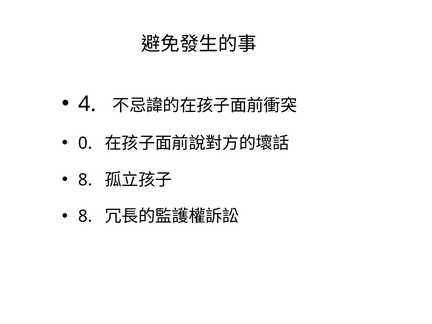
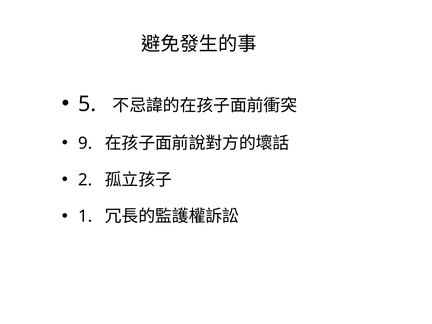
4: 4 -> 5 (87, 104)
0: 0 -> 9 (85, 143)
8: 8 -> 2 (85, 180)
8: 8 -> 1 (85, 216)
